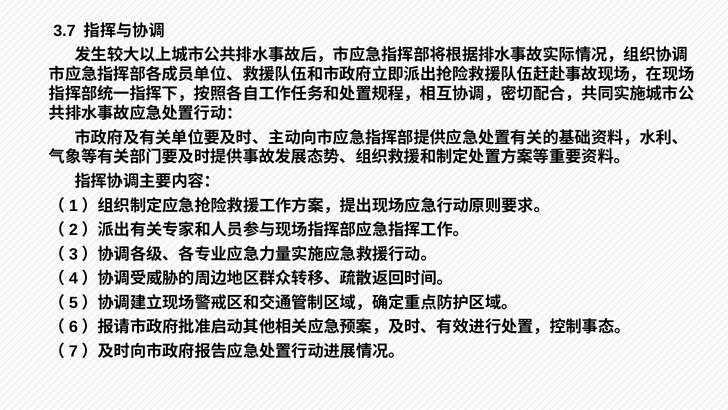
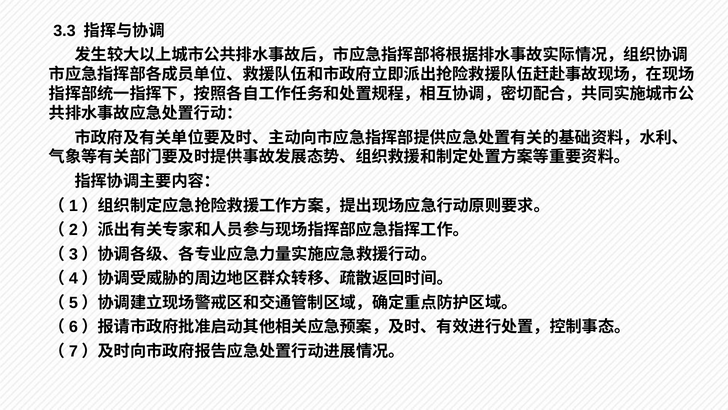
3.7: 3.7 -> 3.3 (64, 31)
